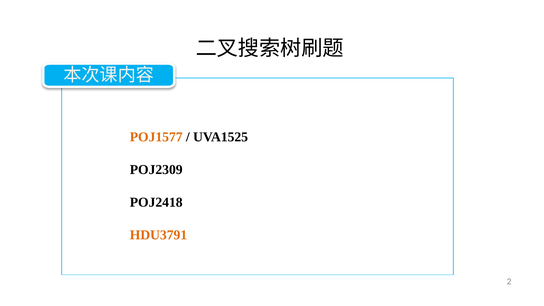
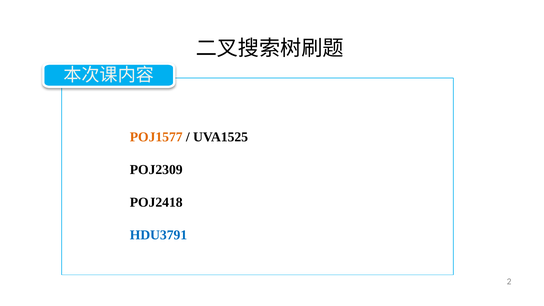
HDU3791 colour: orange -> blue (158, 235)
